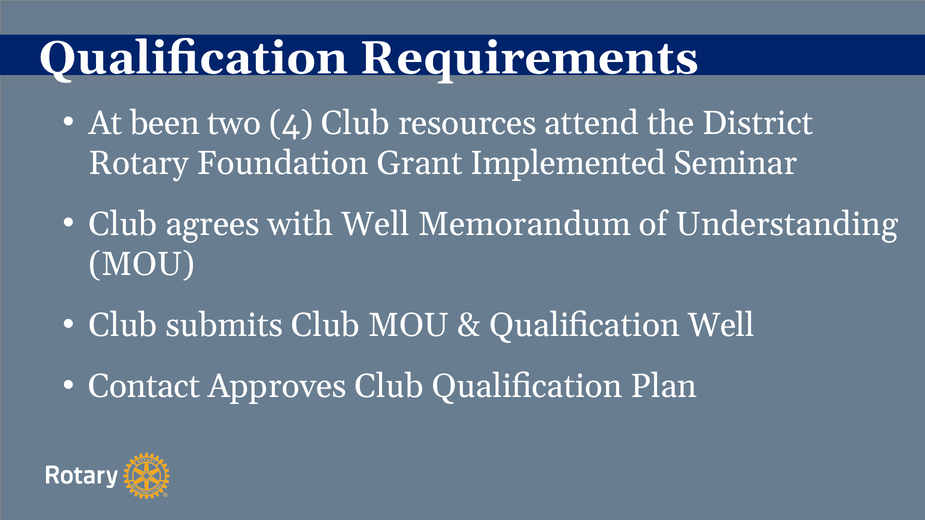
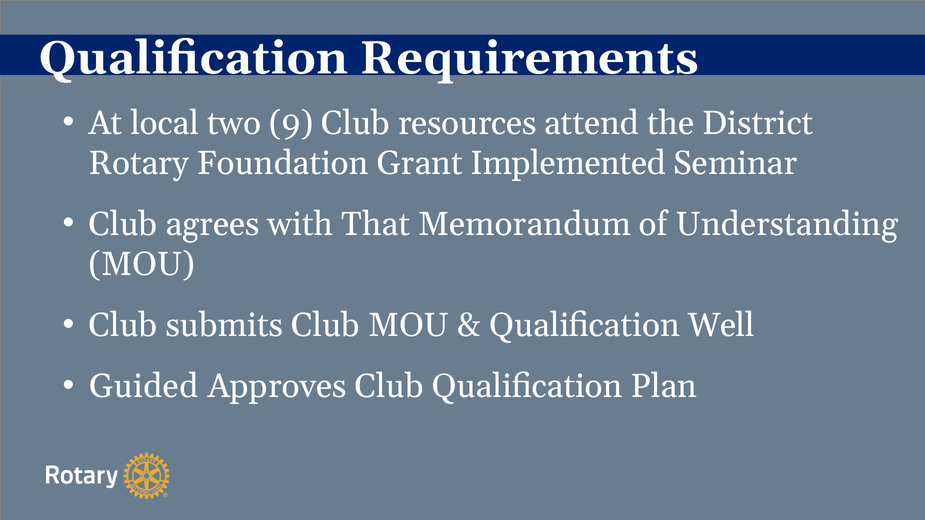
been: been -> local (165, 123)
4: 4 -> 9 (291, 123)
with Well: Well -> That (376, 224)
Contact: Contact -> Guided (144, 387)
